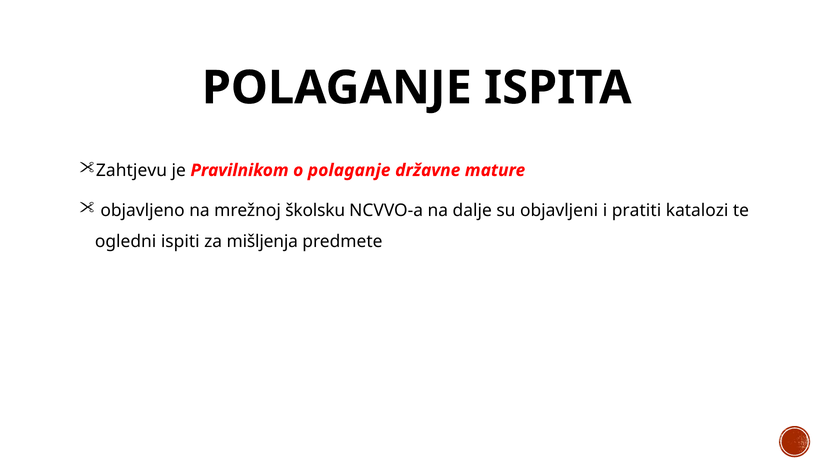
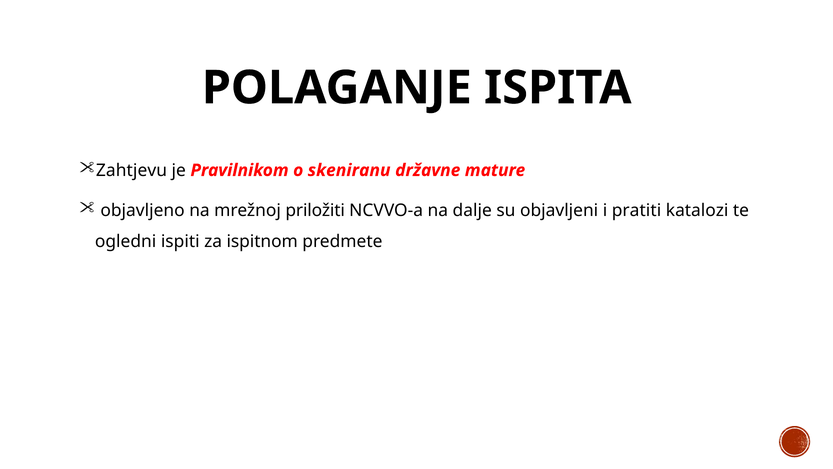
o polaganje: polaganje -> skeniranu (349, 170)
školsku: školsku -> priložiti (315, 210)
mišljenja: mišljenja -> ispitnom (262, 241)
